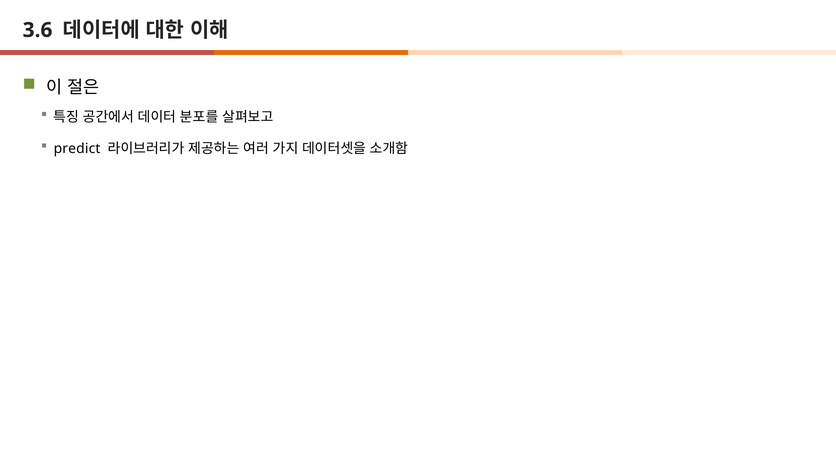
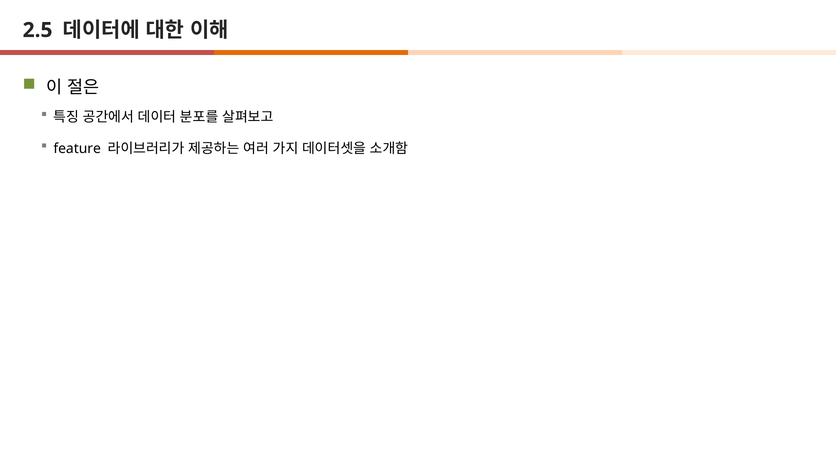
3.6: 3.6 -> 2.5 (38, 30)
predict: predict -> feature (77, 149)
